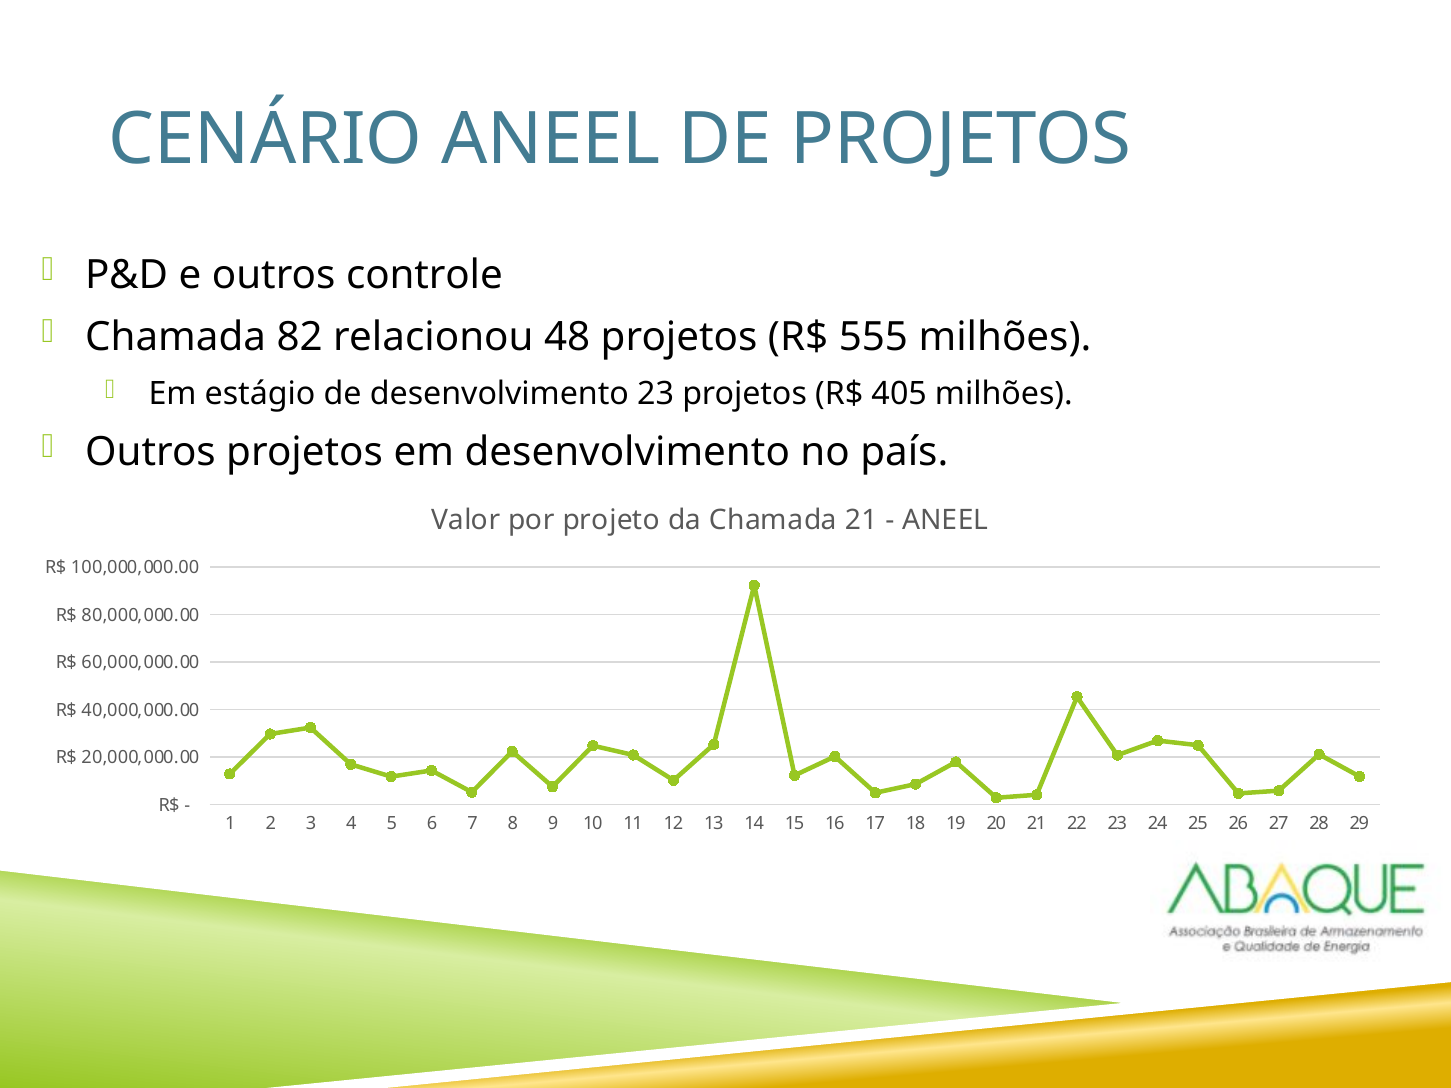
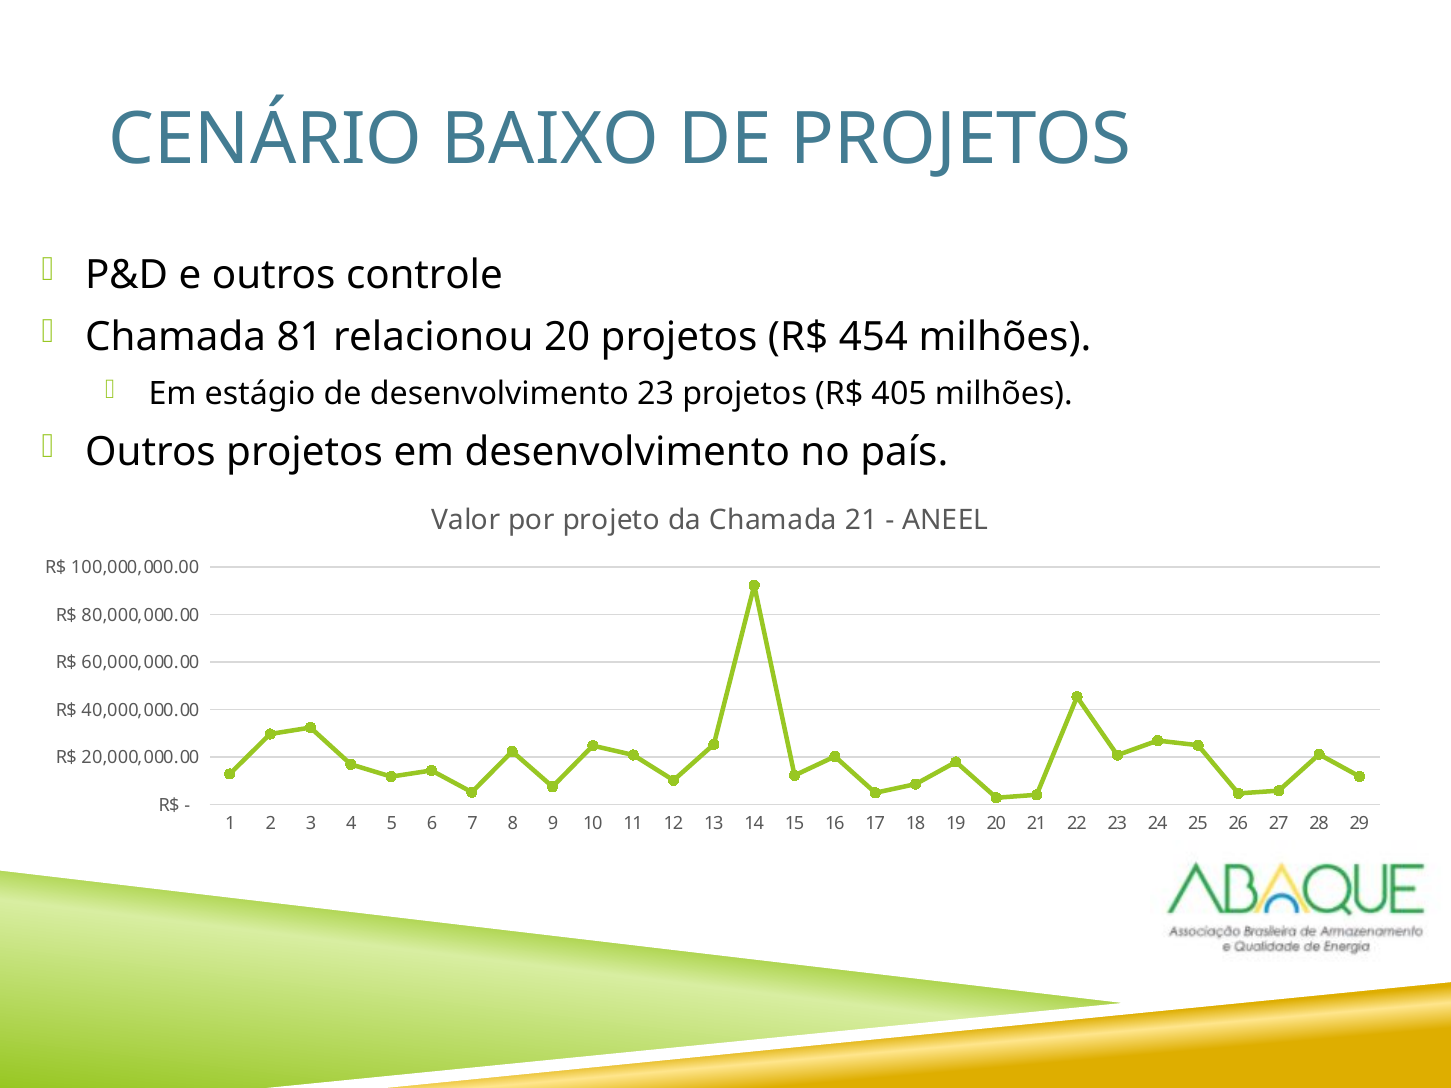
CENÁRIO ANEEL: ANEEL -> BAIXO (550, 139)
82: 82 -> 81 (300, 337)
relacionou 48: 48 -> 20 (567, 337)
555: 555 -> 454 (873, 337)
